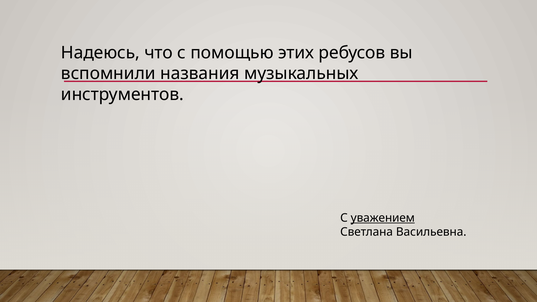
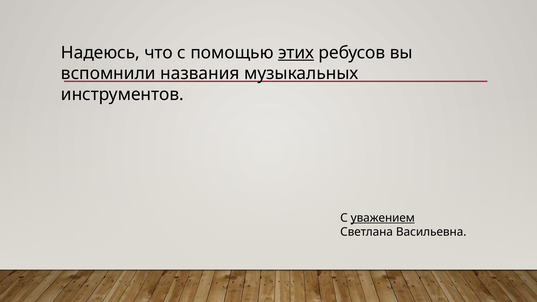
этих underline: none -> present (296, 53)
